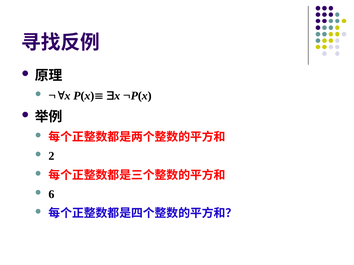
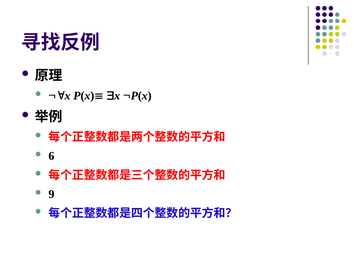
2: 2 -> 6 (51, 156)
6: 6 -> 9 (51, 195)
